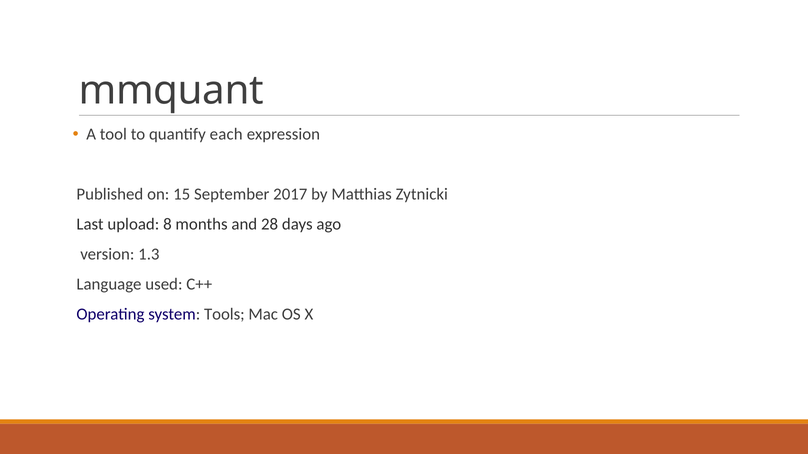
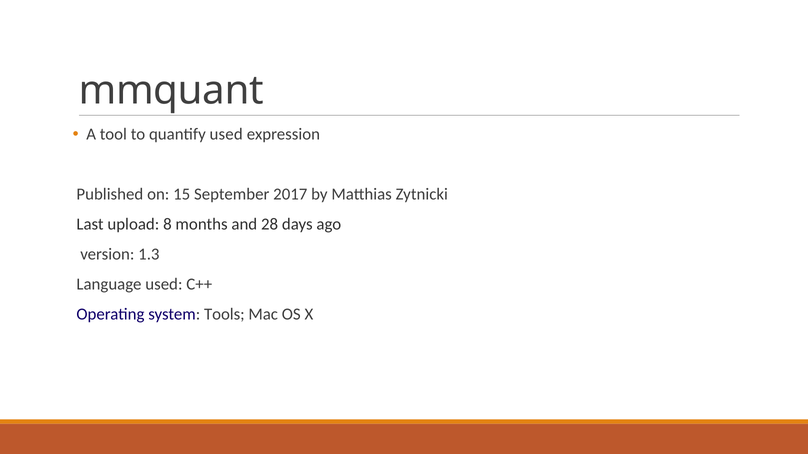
quantify each: each -> used (226, 134)
